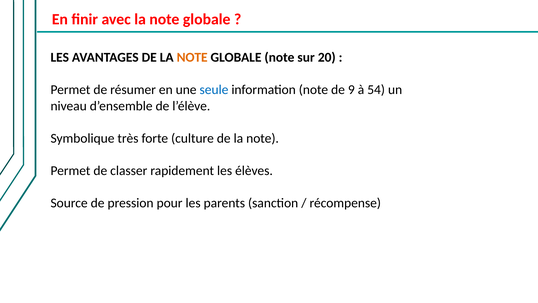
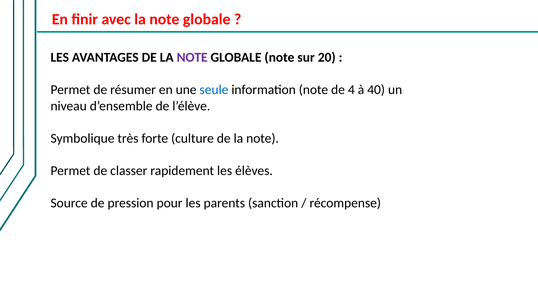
NOTE colour: orange -> purple (192, 57)
9: 9 -> 4 (351, 90)
54: 54 -> 40 (376, 90)
